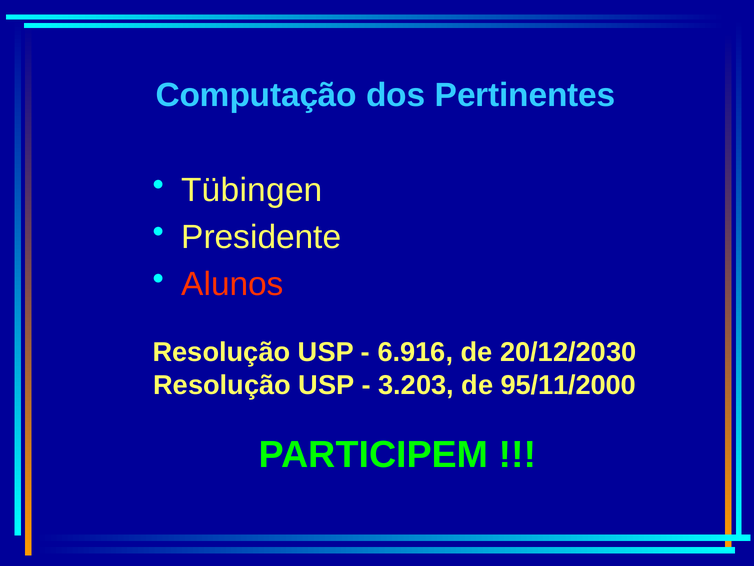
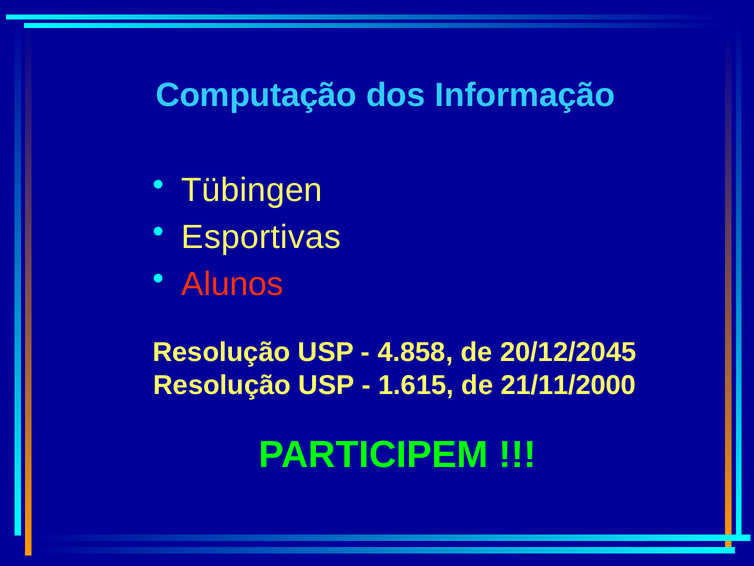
Pertinentes: Pertinentes -> Informação (525, 95)
Presidente: Presidente -> Esportivas (261, 237)
6.916: 6.916 -> 4.858 (415, 352)
20/12/2030: 20/12/2030 -> 20/12/2045 (568, 352)
3.203: 3.203 -> 1.615 (416, 385)
95/11/2000: 95/11/2000 -> 21/11/2000 (568, 385)
